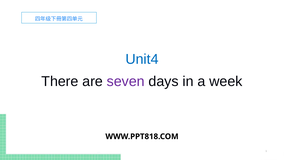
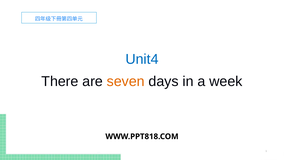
seven colour: purple -> orange (126, 81)
